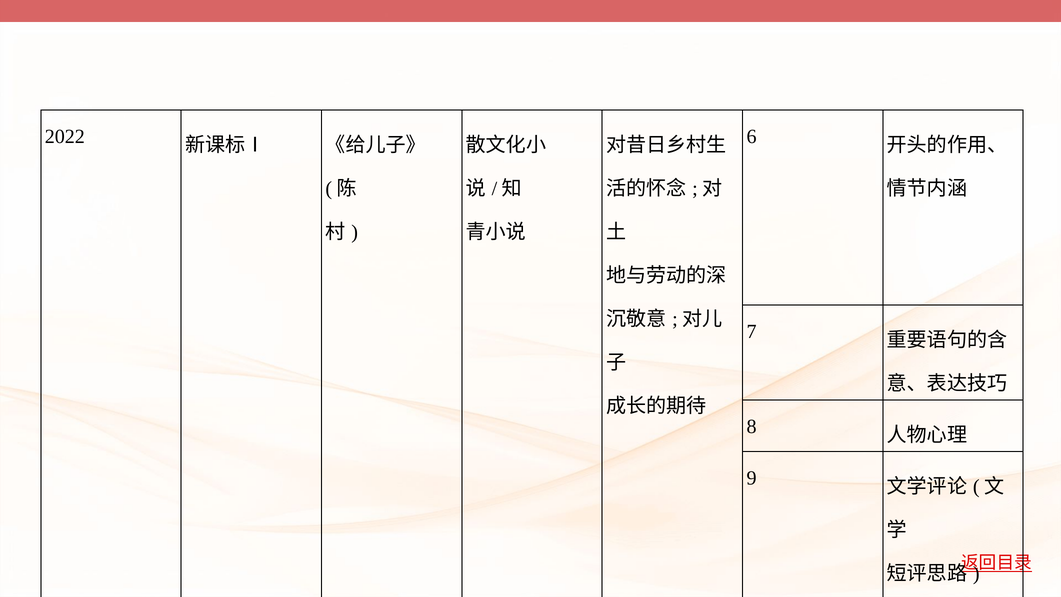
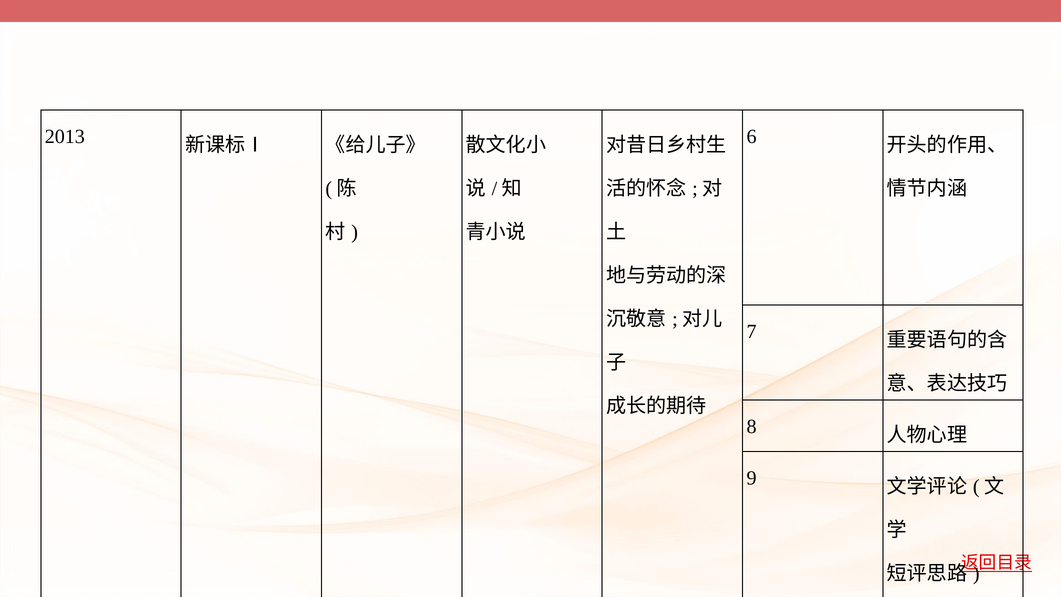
2022: 2022 -> 2013 (65, 136)
